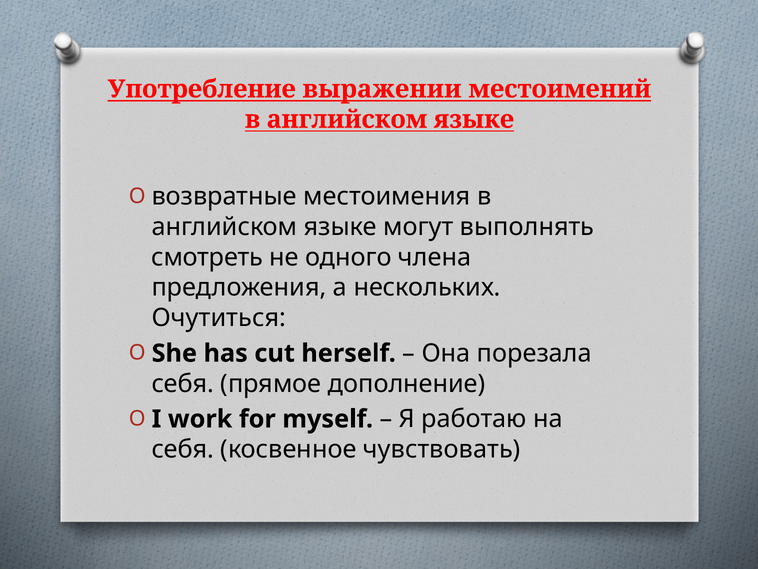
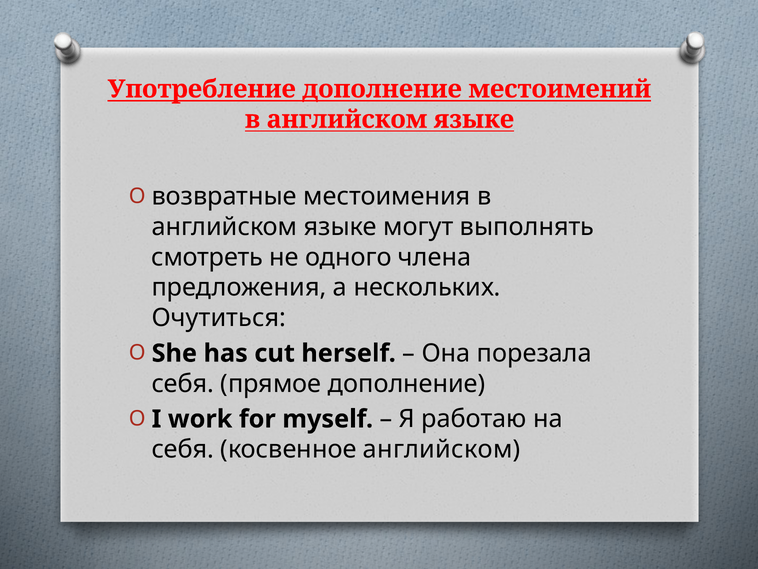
Употребление выражении: выражении -> дополнение (382, 89)
косвенное чувствовать: чувствовать -> английском (442, 449)
